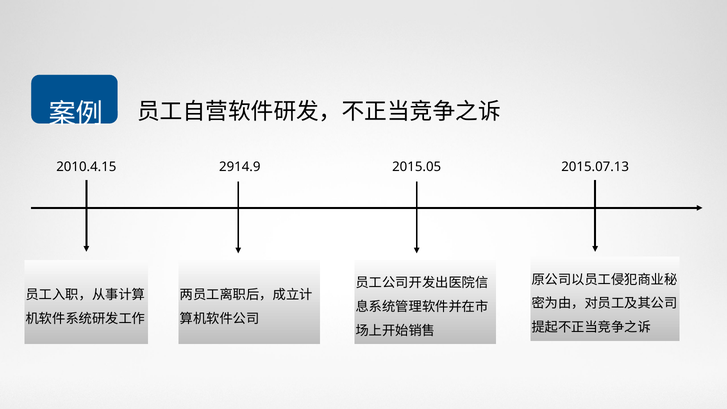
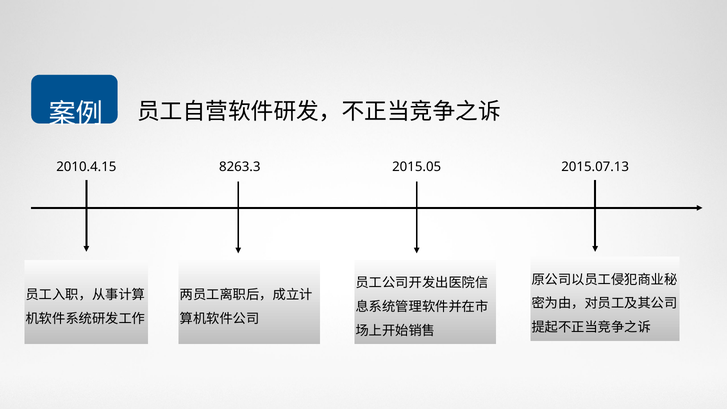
2914.9: 2914.9 -> 8263.3 (240, 167)
